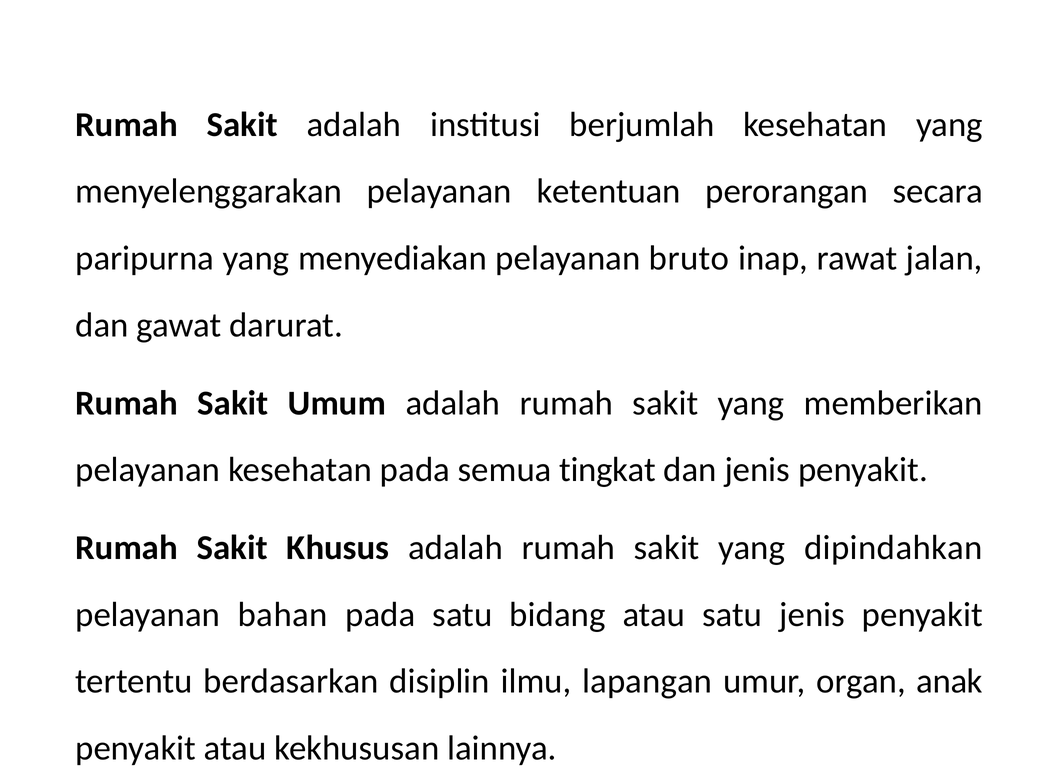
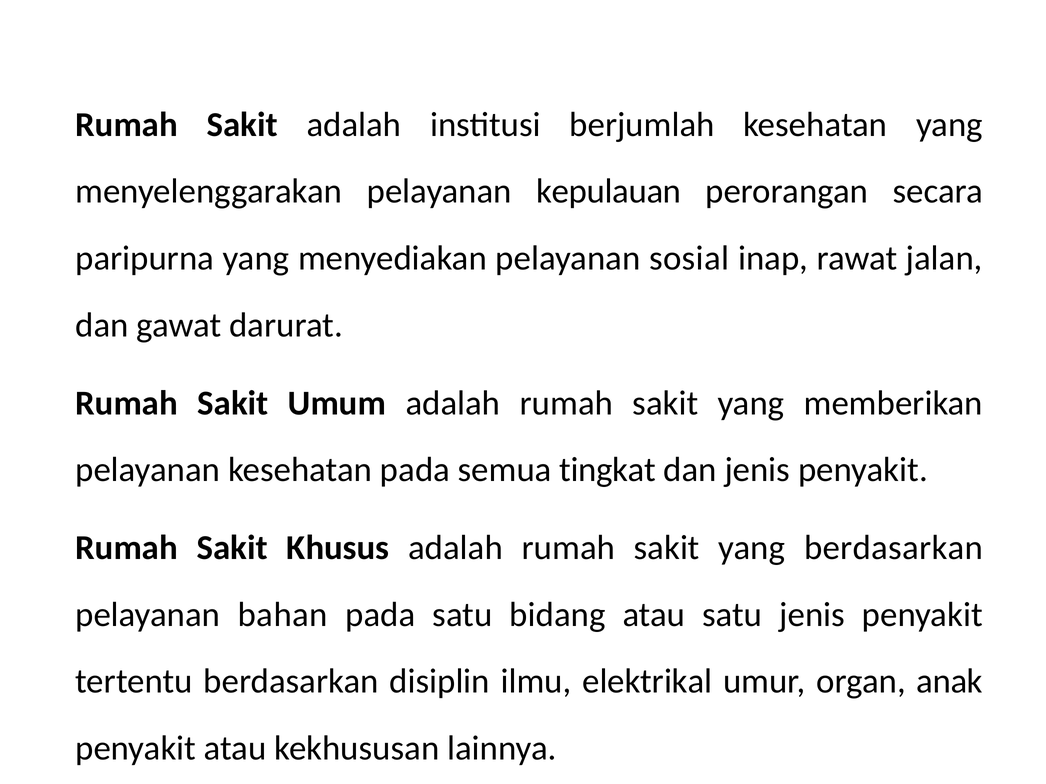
ketentuan: ketentuan -> kepulauan (609, 192)
bruto: bruto -> sosial (689, 259)
yang dipindahkan: dipindahkan -> berdasarkan (894, 548)
lapangan: lapangan -> elektrikal (647, 682)
